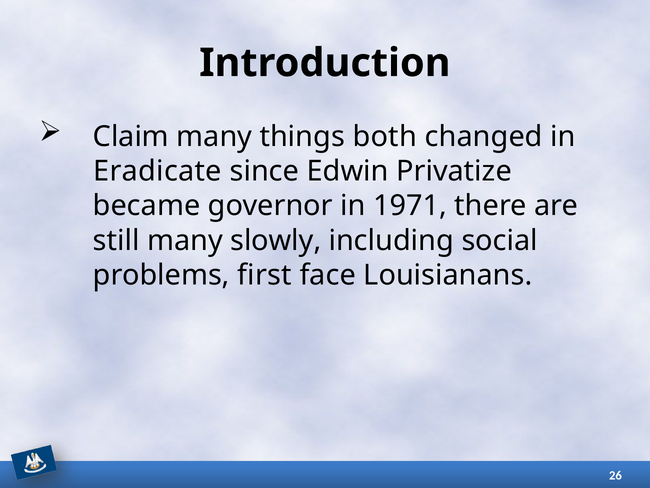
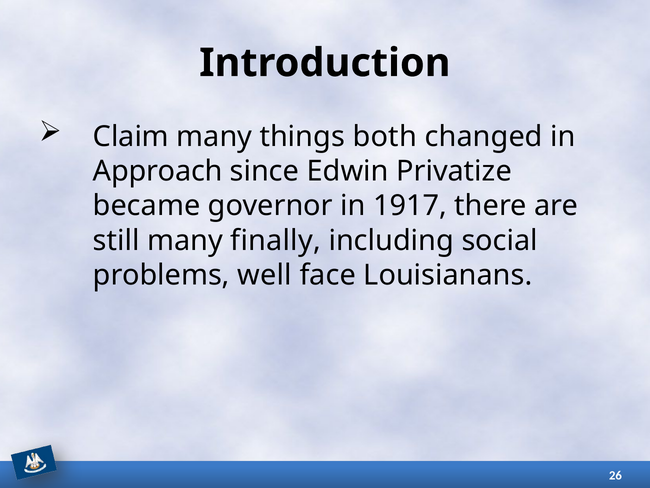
Eradicate: Eradicate -> Approach (158, 171)
1971: 1971 -> 1917 (410, 206)
slowly: slowly -> finally (276, 240)
first: first -> well (264, 275)
